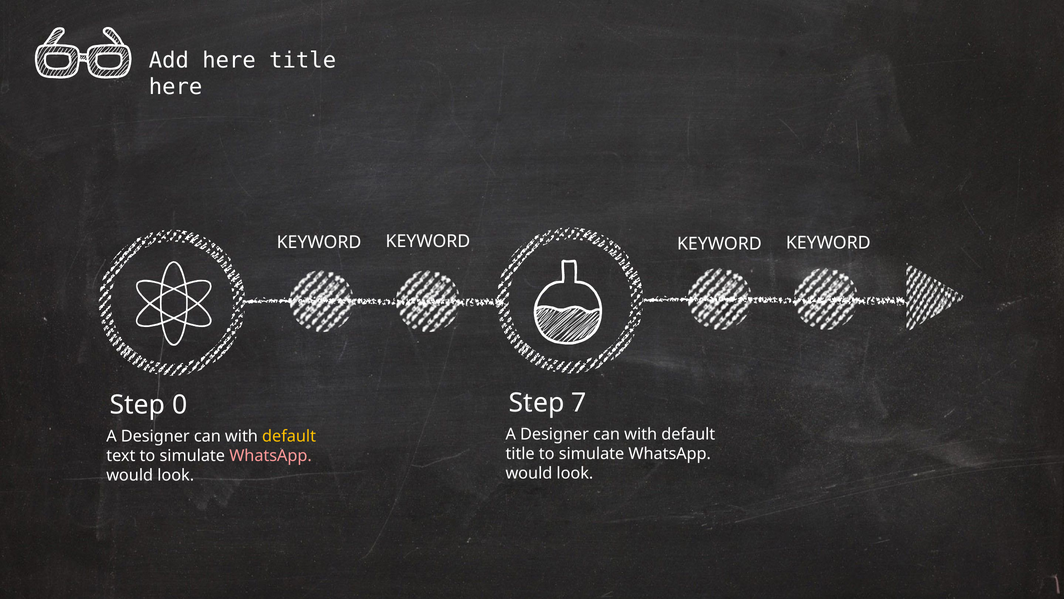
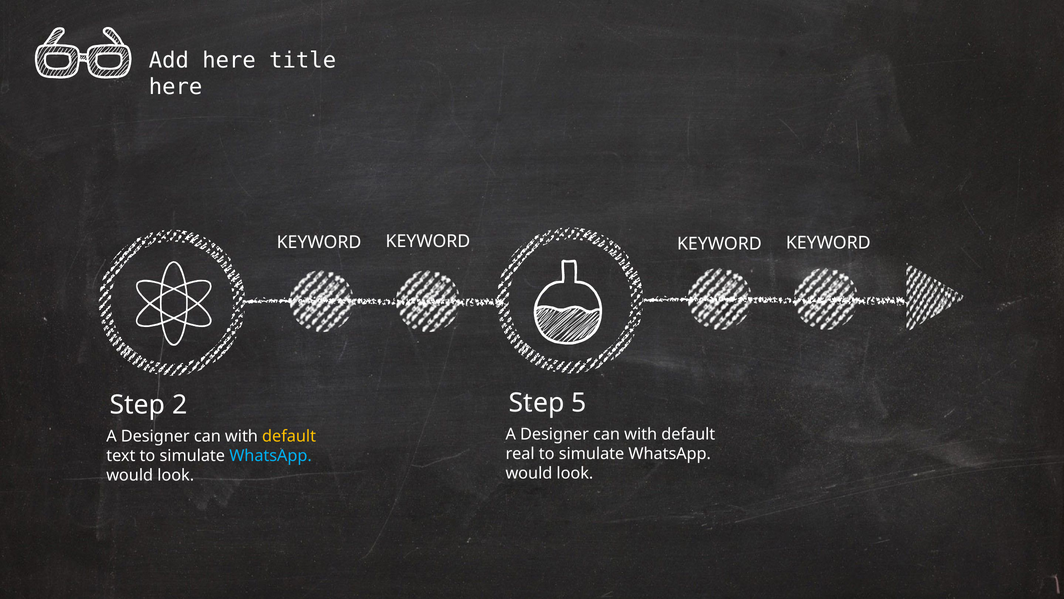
7: 7 -> 5 (579, 402)
0: 0 -> 2 (180, 405)
title: title -> real (520, 453)
WhatsApp colour: pink -> light blue (271, 455)
